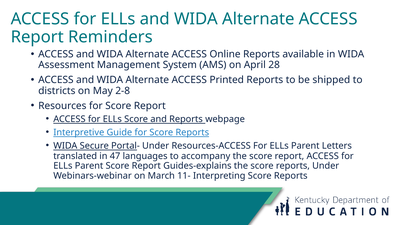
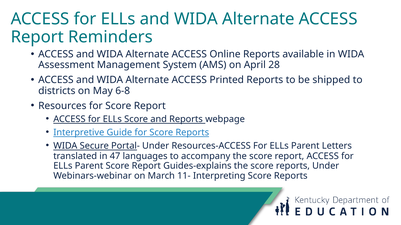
2-8: 2-8 -> 6-8 (123, 91)
